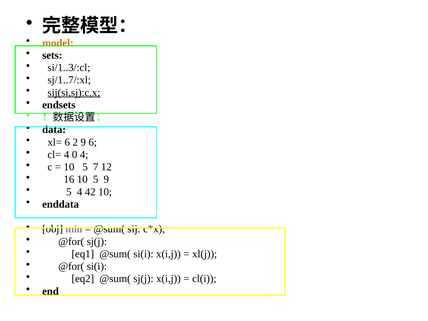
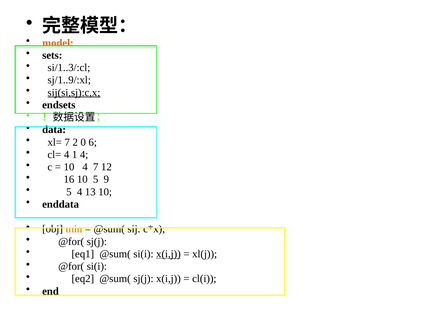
sj/1..7/:xl: sj/1..7/:xl -> sj/1..9/:xl (69, 80)
xl= 6: 6 -> 7 (67, 142)
2 9: 9 -> 0 (83, 142)
0: 0 -> 1 (75, 155)
5: 5 -> 4 (85, 167)
42: 42 -> 13 (90, 192)
min colour: purple -> orange (74, 229)
x(i,j underline: none -> present (168, 254)
